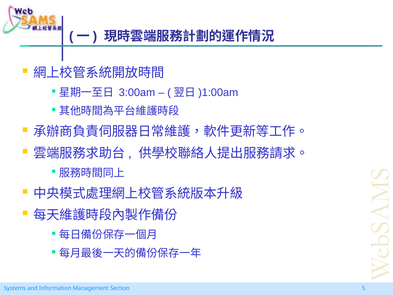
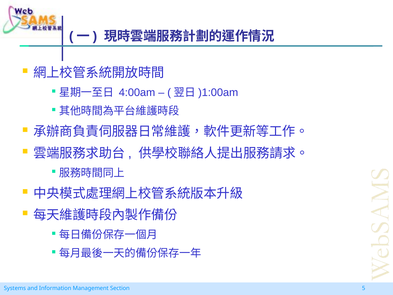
3:00am: 3:00am -> 4:00am (137, 92)
